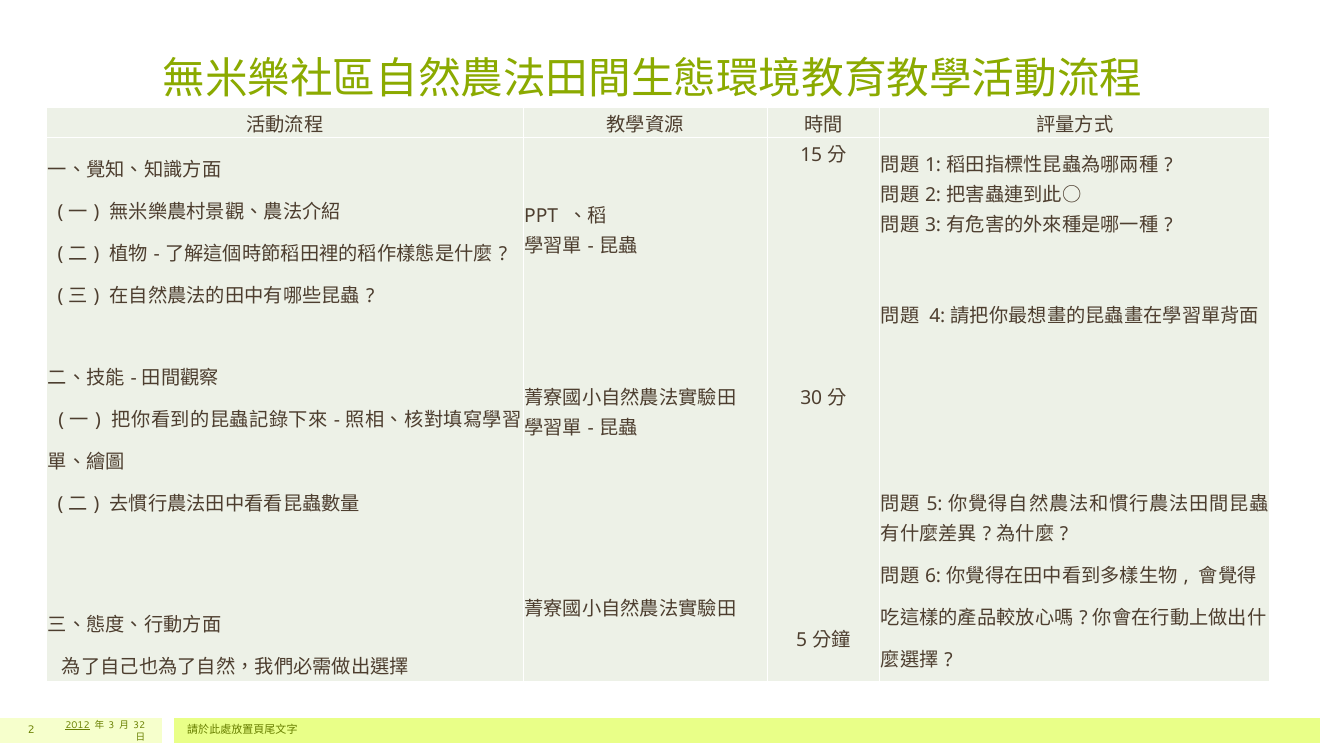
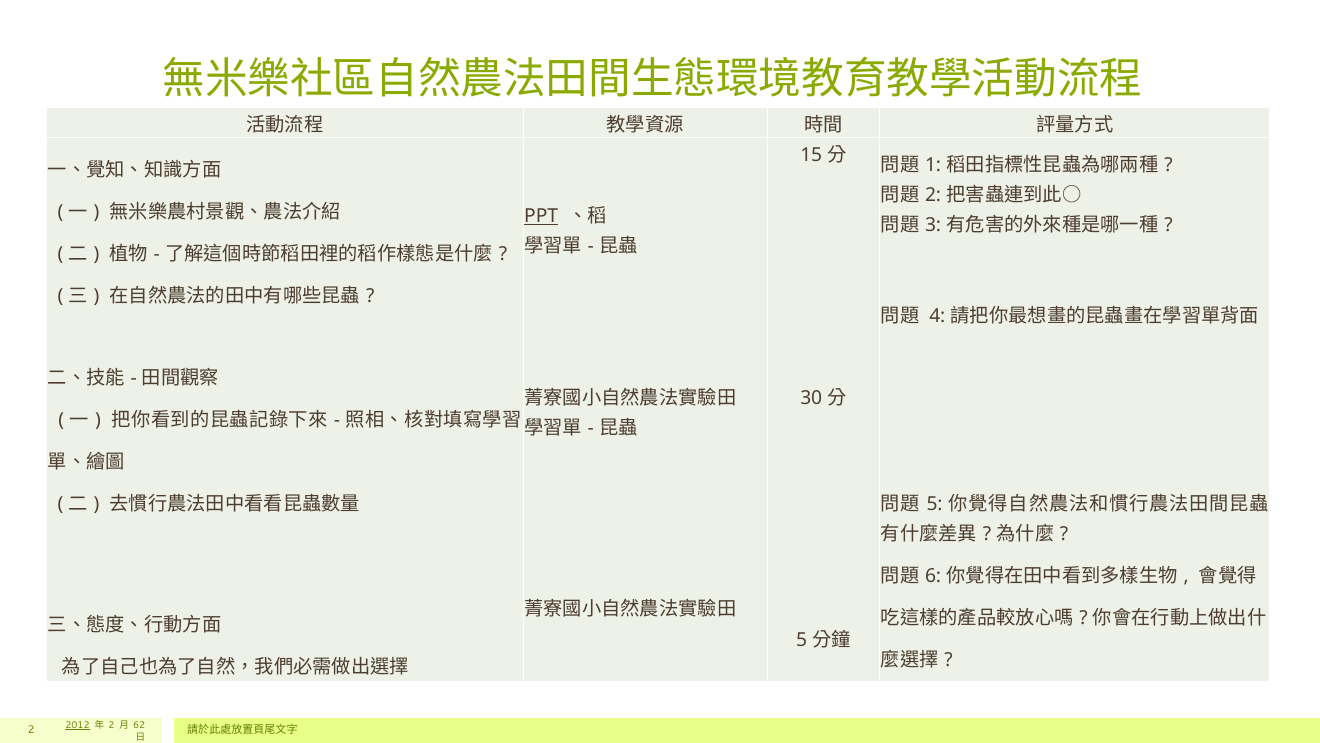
PPT underline: none -> present (541, 216)
3: 3 -> 2 (111, 725)
32: 32 -> 62 (139, 725)
